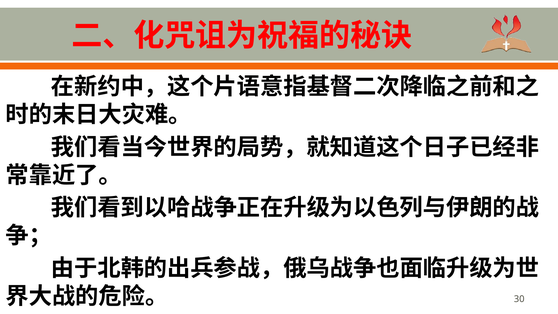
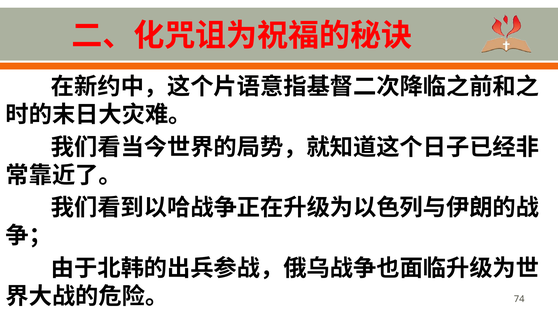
30: 30 -> 74 (519, 299)
